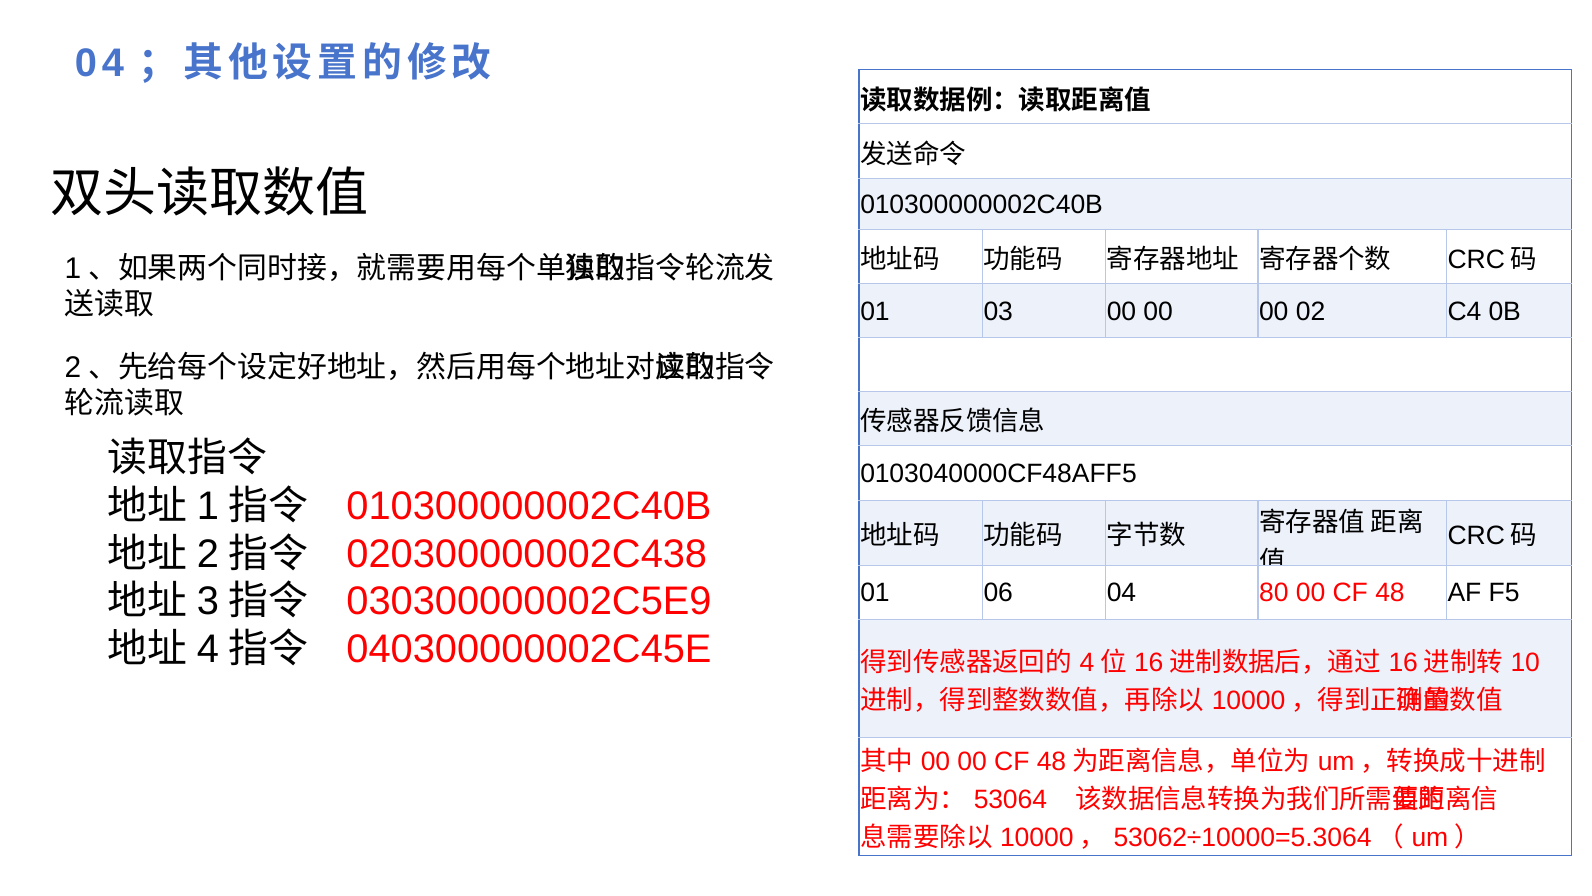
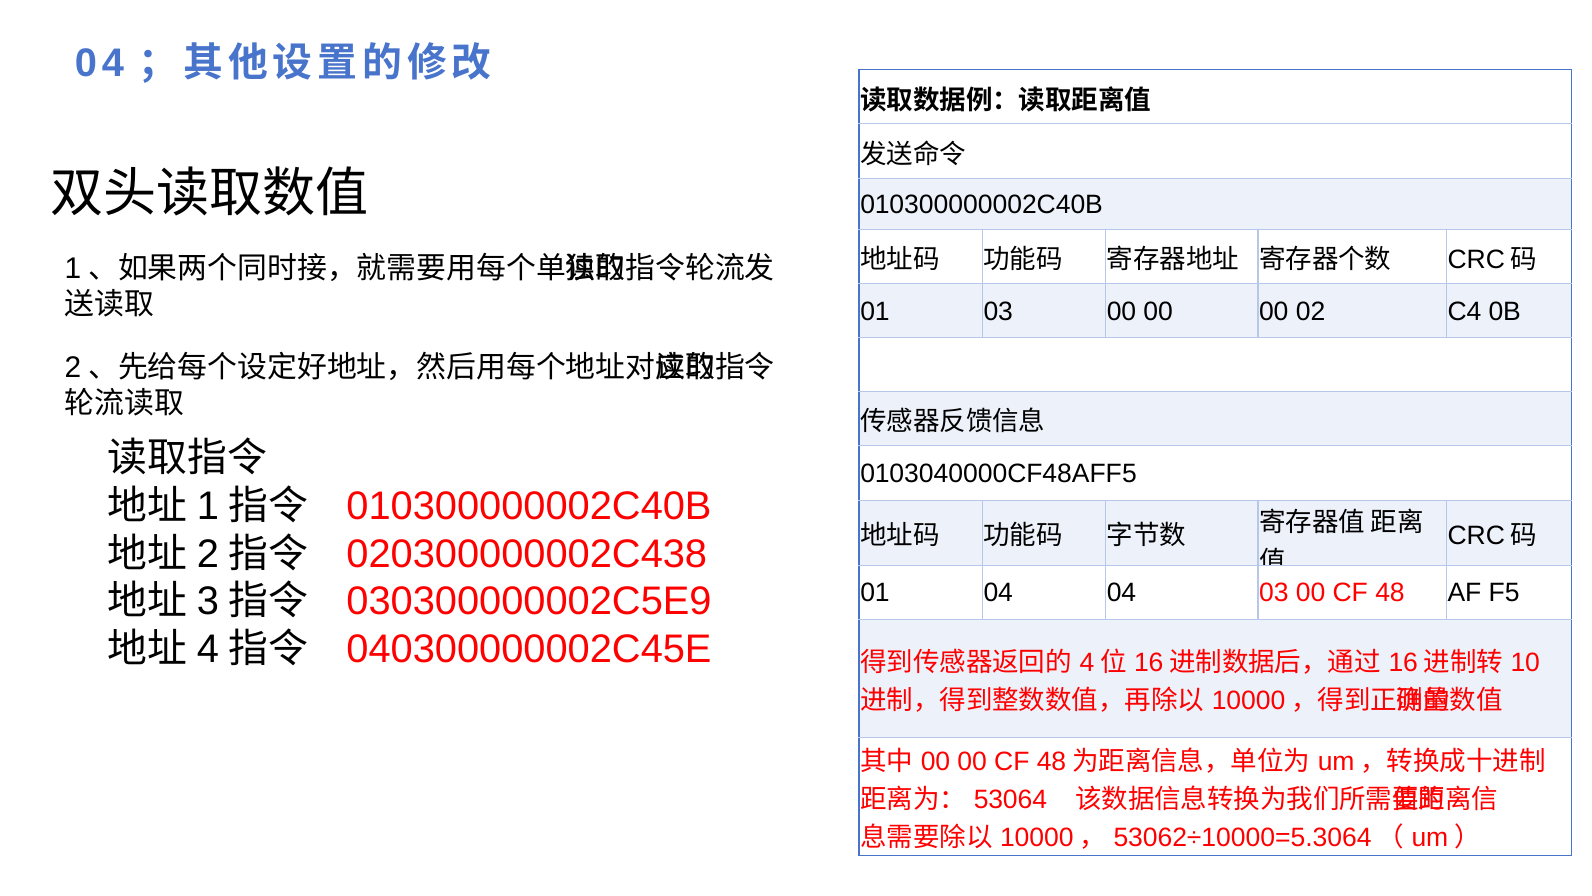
01 06: 06 -> 04 (998, 593)
04 80: 80 -> 03 (1274, 593)
